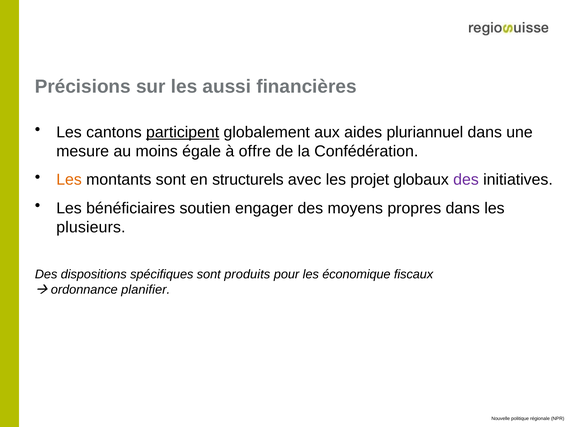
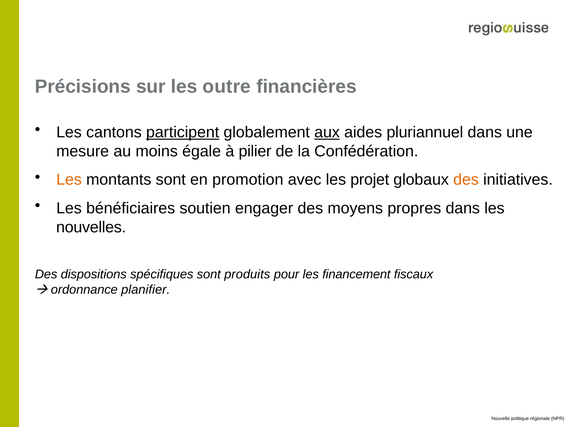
aussi: aussi -> outre (227, 87)
aux underline: none -> present (327, 132)
offre: offre -> pilier (255, 151)
structurels: structurels -> promotion (248, 180)
des colour: purple -> orange (466, 180)
plusieurs: plusieurs -> nouvelles (91, 227)
économique: économique -> financement (356, 275)
